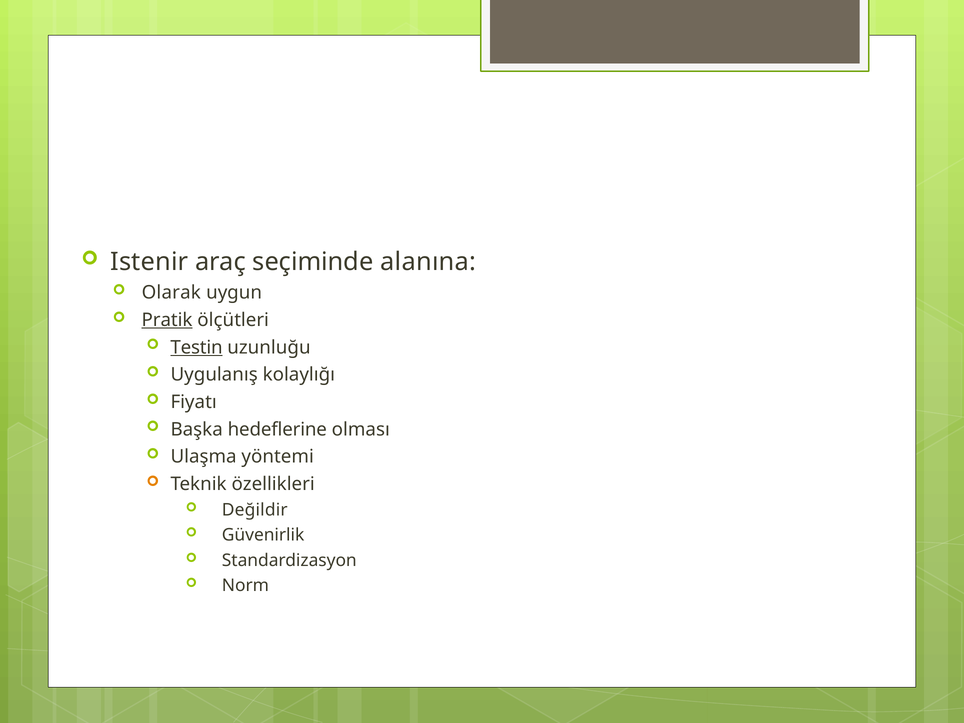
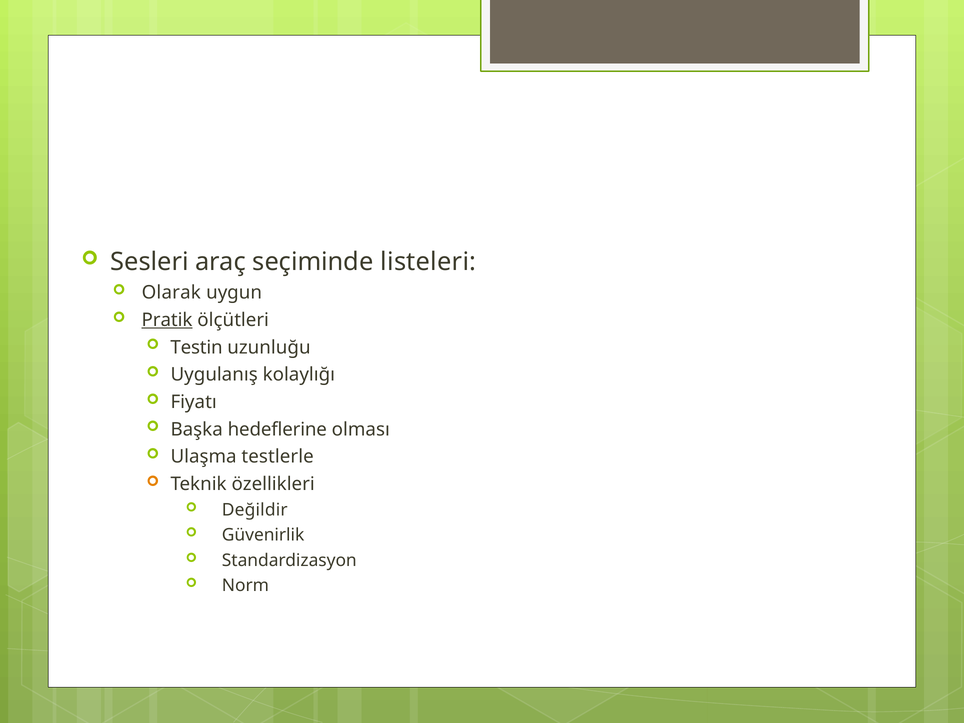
Istenir: Istenir -> Sesleri (149, 262)
alanına: alanına -> listeleri (428, 262)
Testin underline: present -> none (197, 347)
yöntemi: yöntemi -> testlerle (278, 457)
